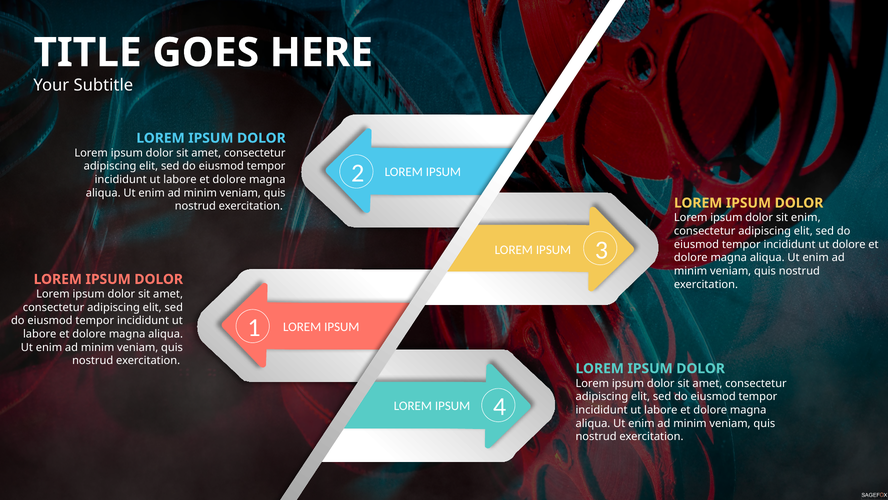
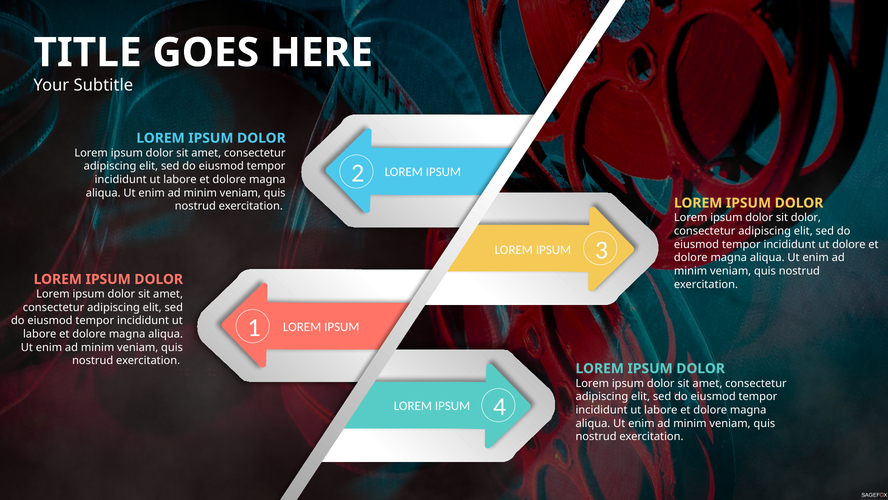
sit enim: enim -> dolor (806, 218)
